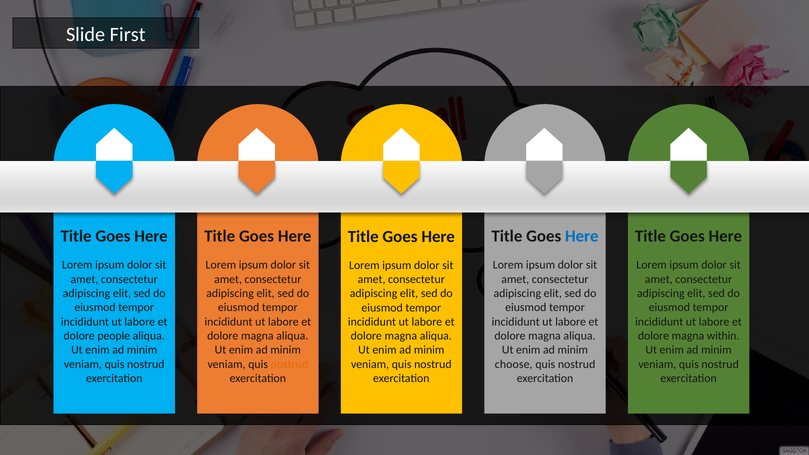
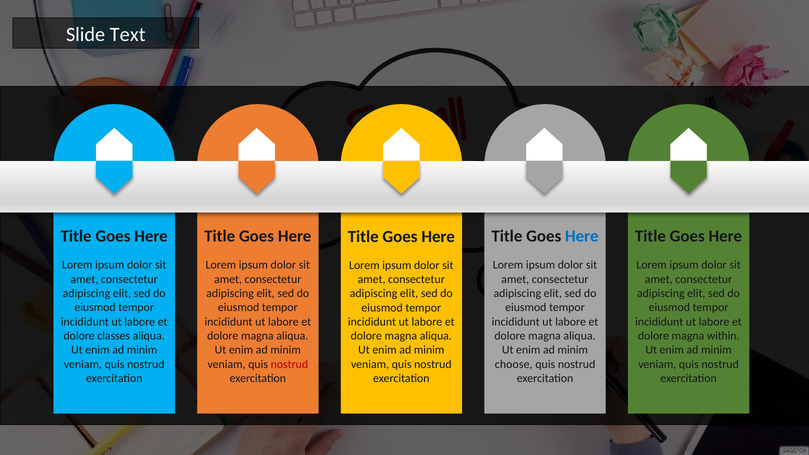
First: First -> Text (128, 34)
people: people -> classes (114, 336)
nostrud colour: orange -> red (289, 364)
